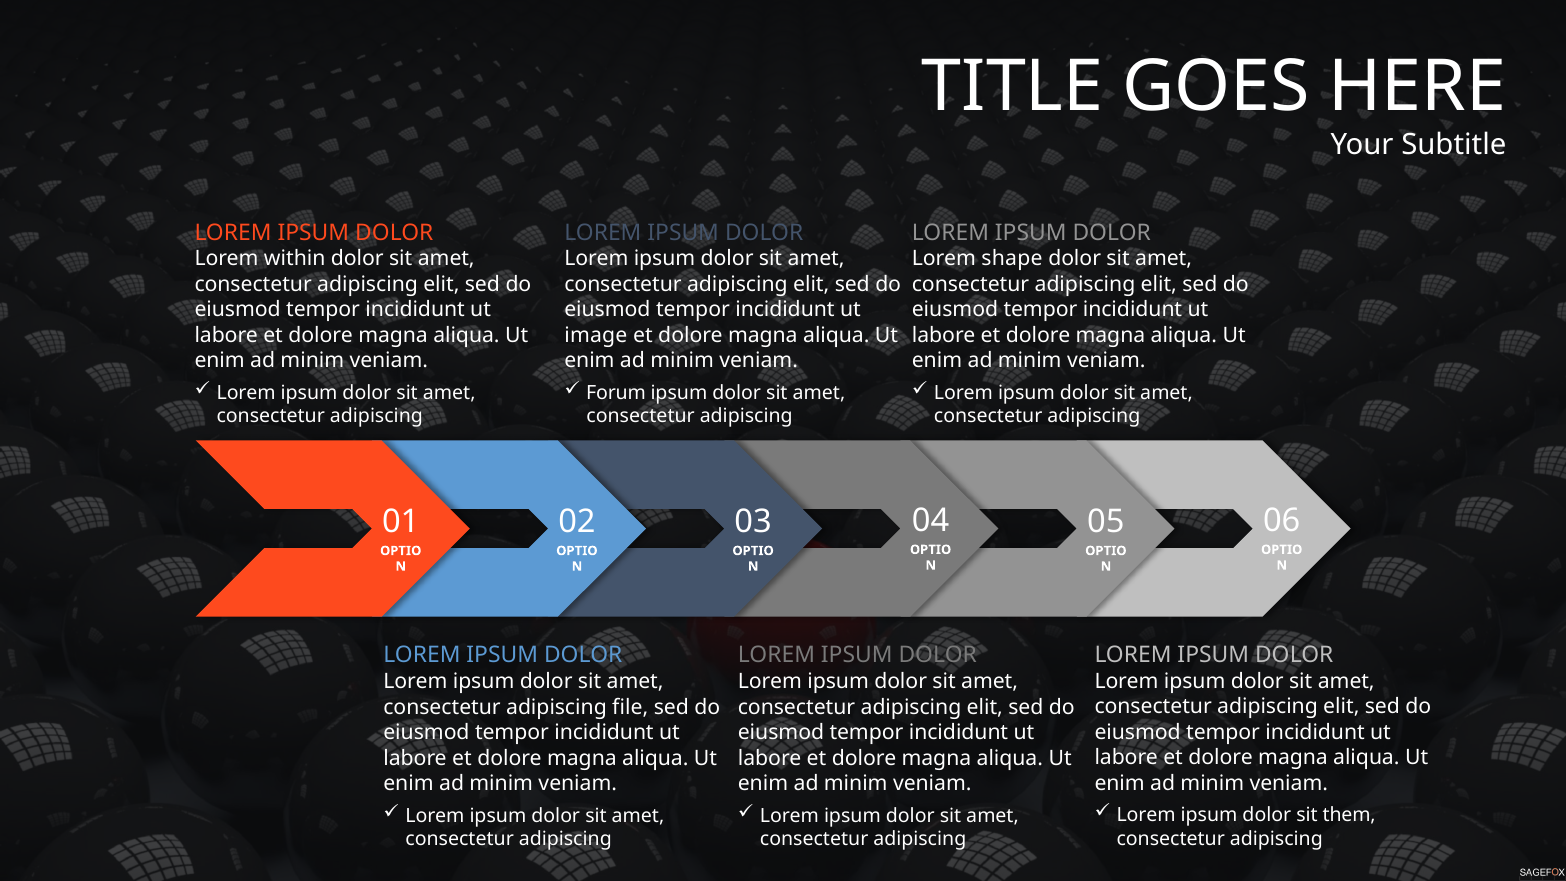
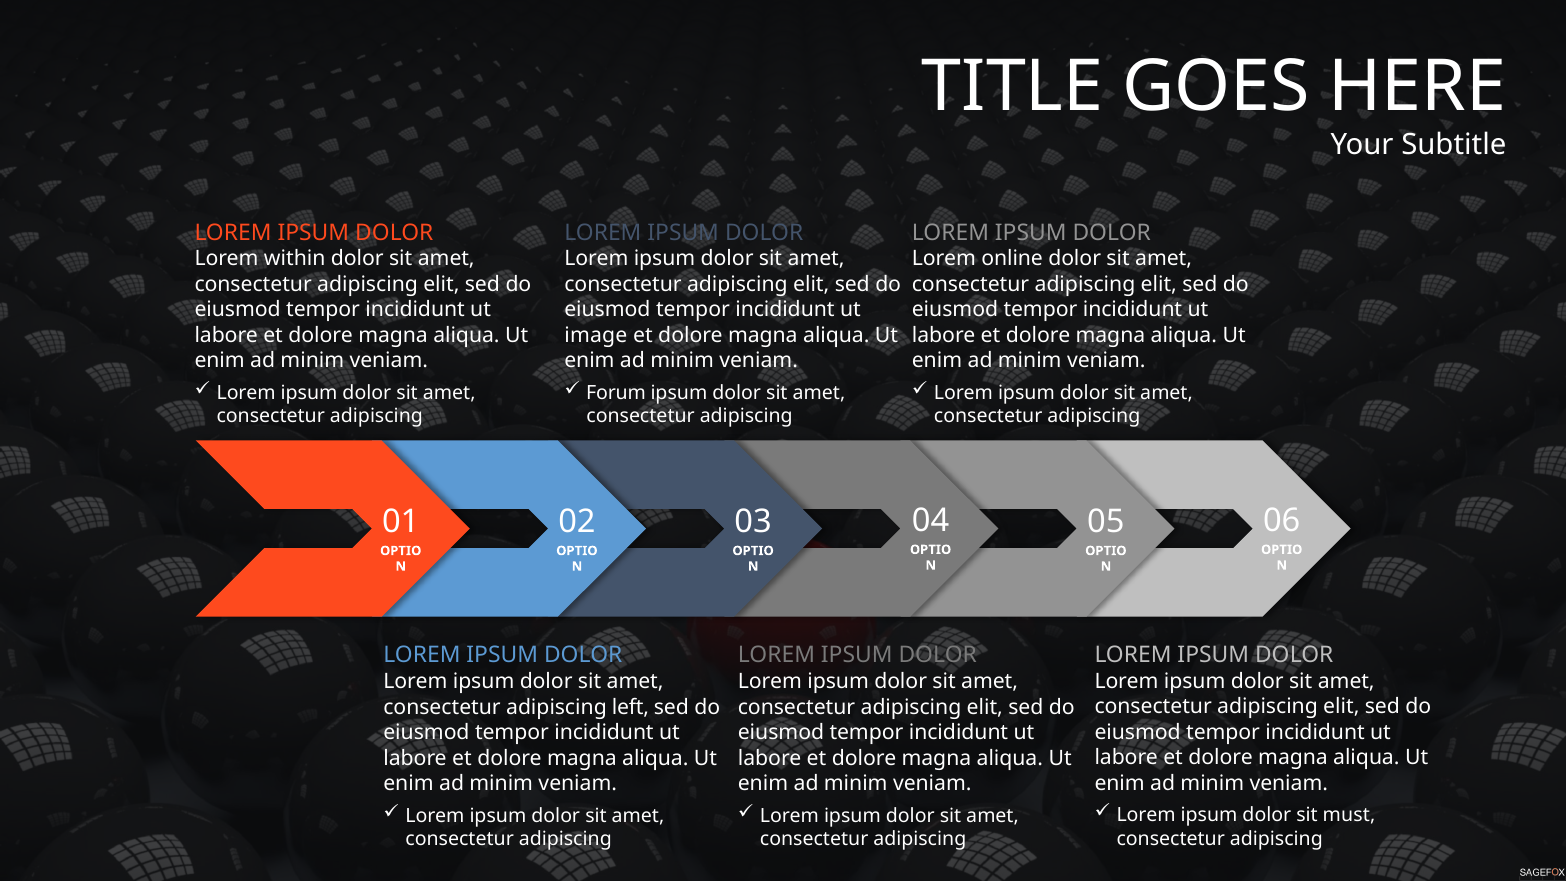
shape: shape -> online (1012, 259)
file: file -> left (630, 707)
them: them -> must (1349, 815)
